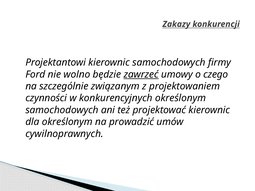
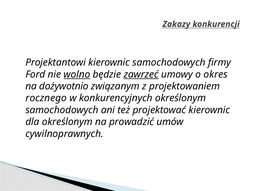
wolno underline: none -> present (77, 74)
czego: czego -> okres (216, 74)
szczególnie: szczególnie -> dożywotnio (64, 86)
czynności: czynności -> rocznego (46, 98)
